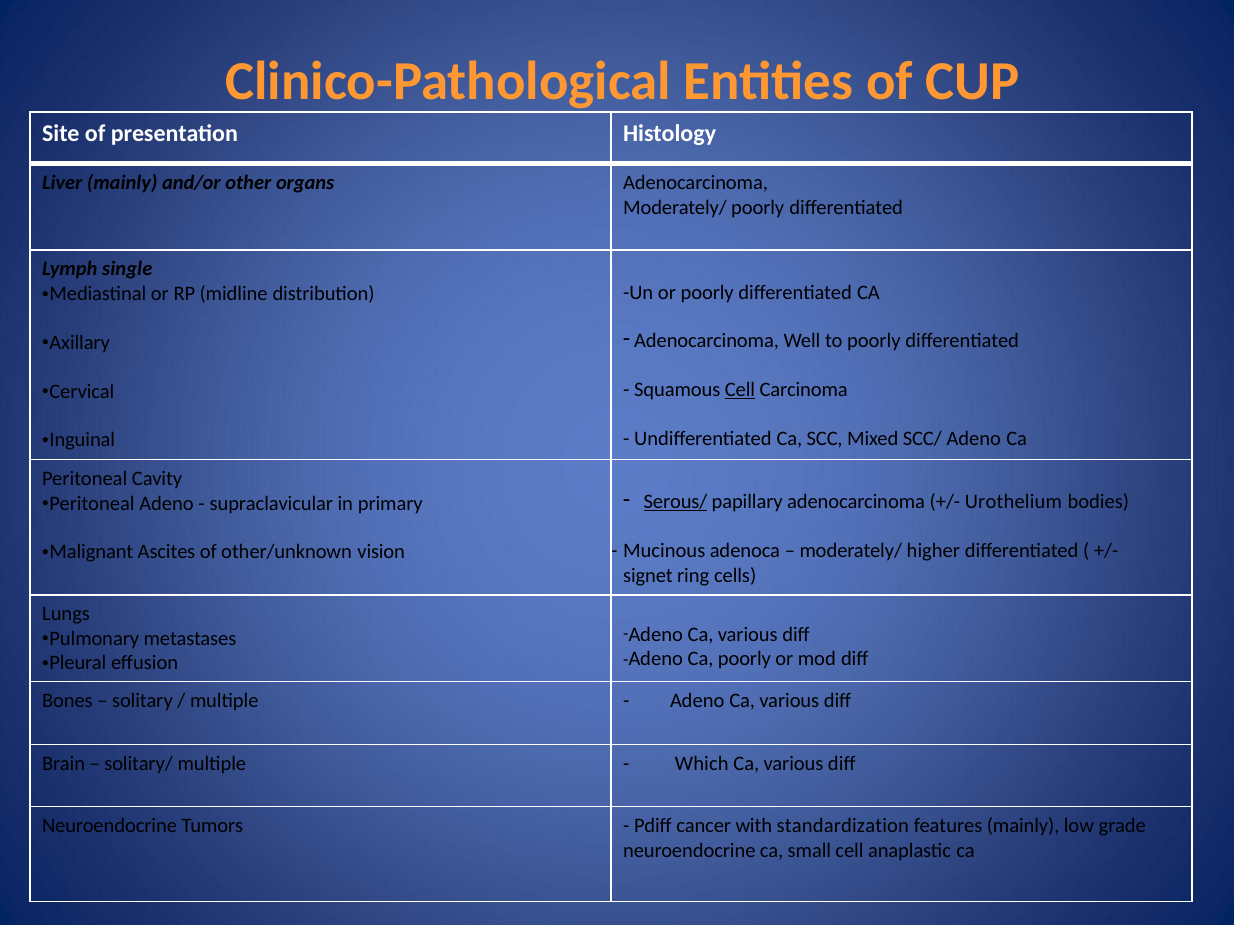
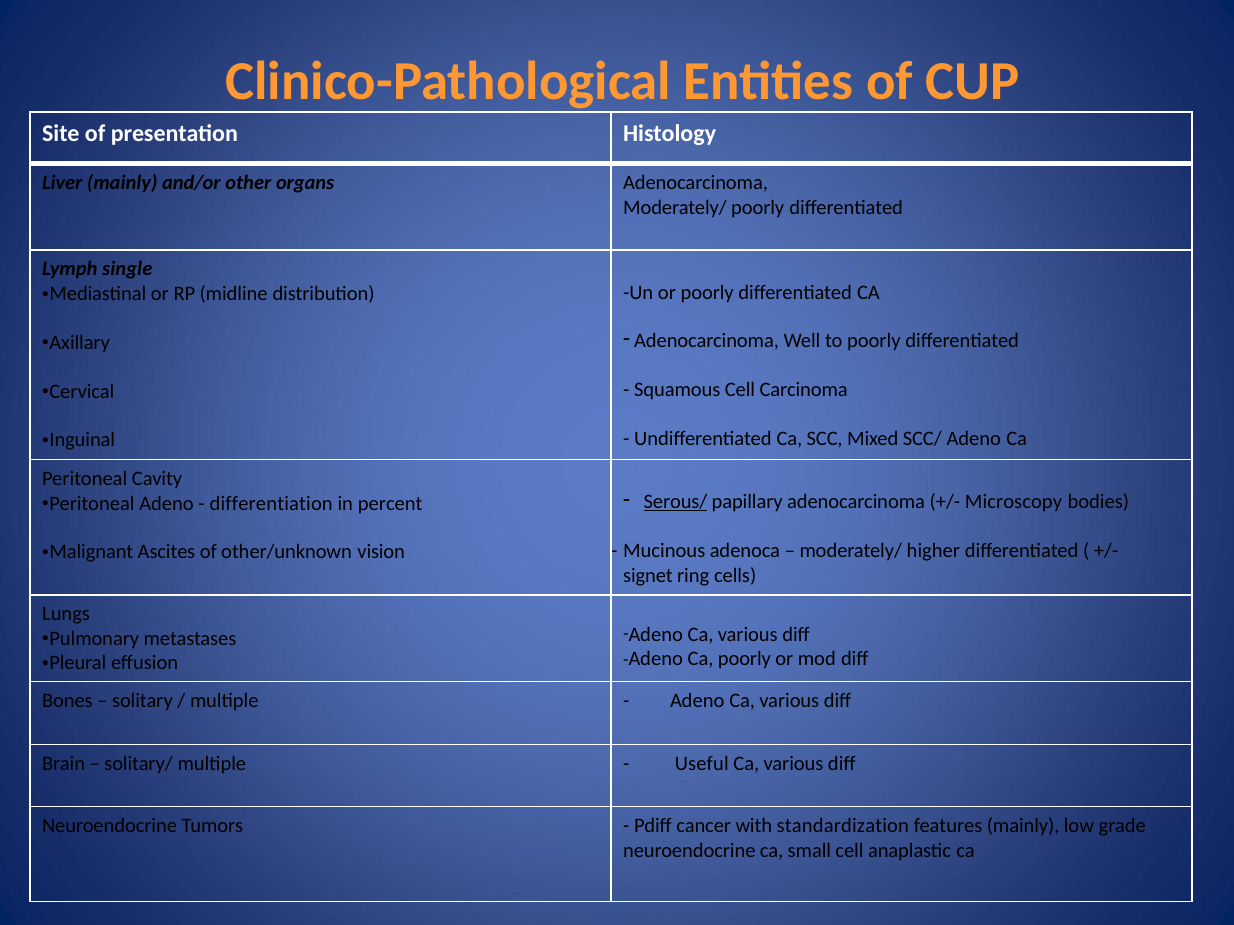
Cell underline: present -> none (740, 390)
Urothelium: Urothelium -> Microscopy (1014, 502)
supraclavicular: supraclavicular -> differentiation (271, 504)
primary: primary -> percent (390, 504)
Which: Which -> Useful (702, 764)
